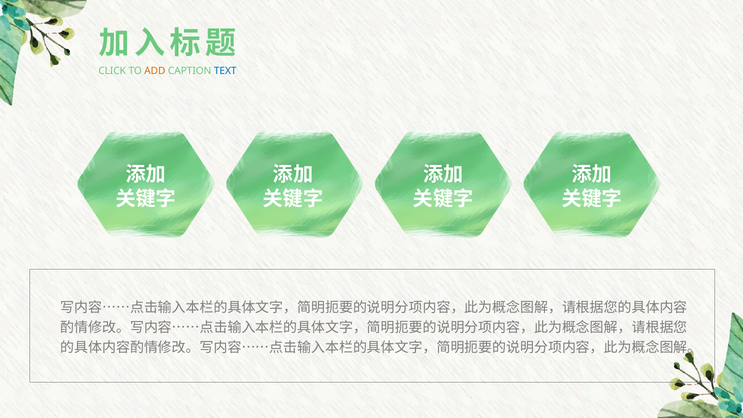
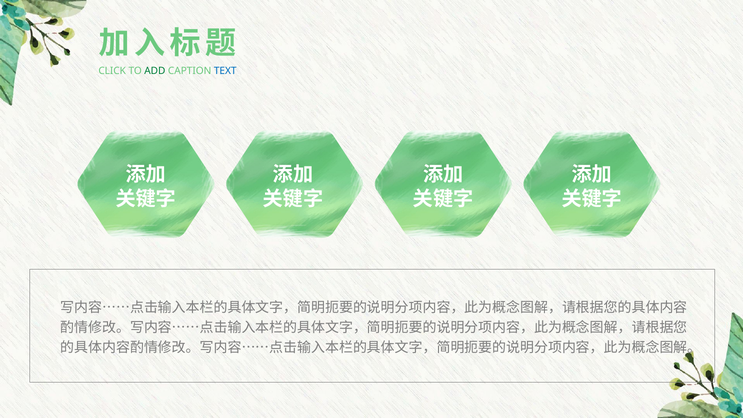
ADD colour: orange -> green (155, 71)
